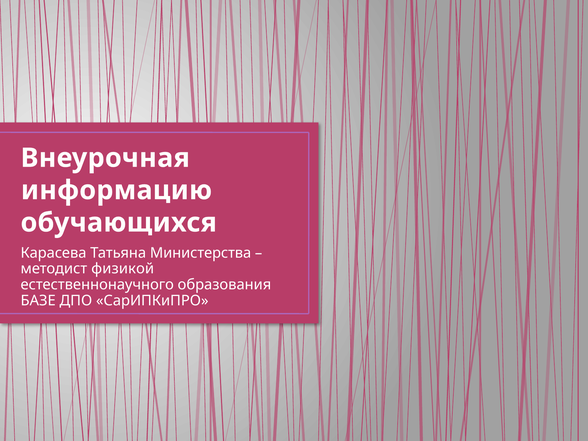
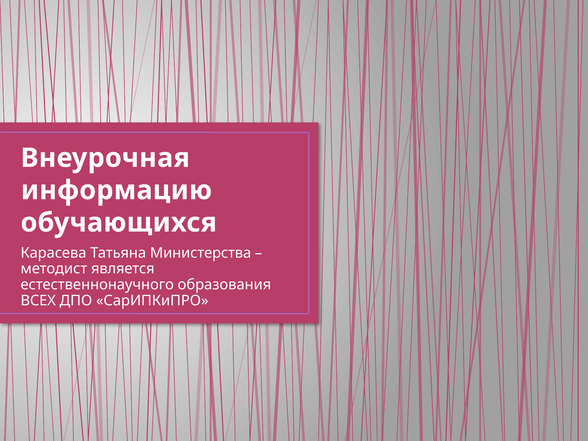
физикой: физикой -> является (123, 269)
БАЗЕ: БАЗЕ -> ВСЕХ (38, 301)
